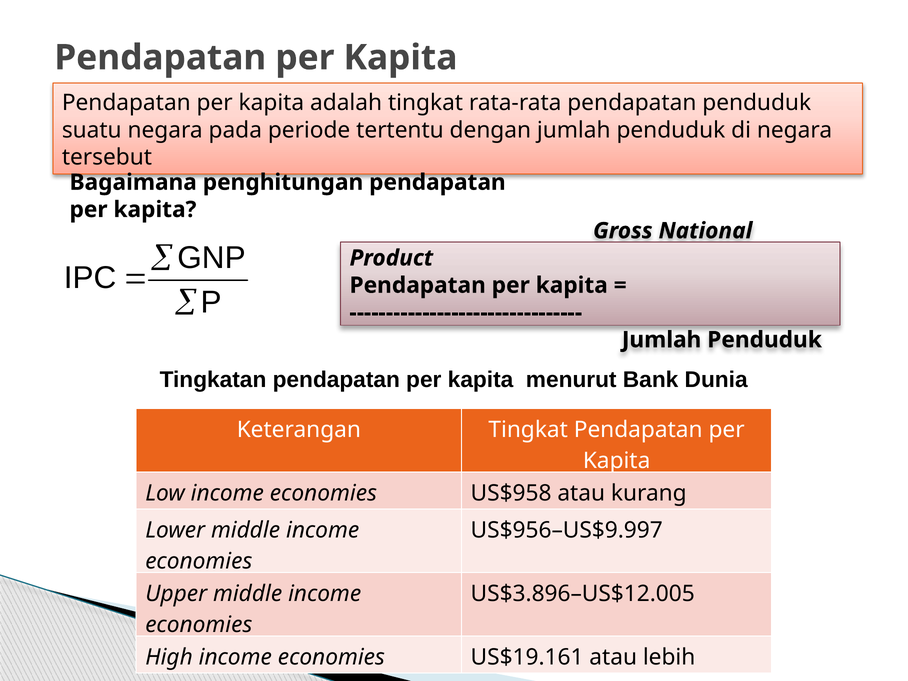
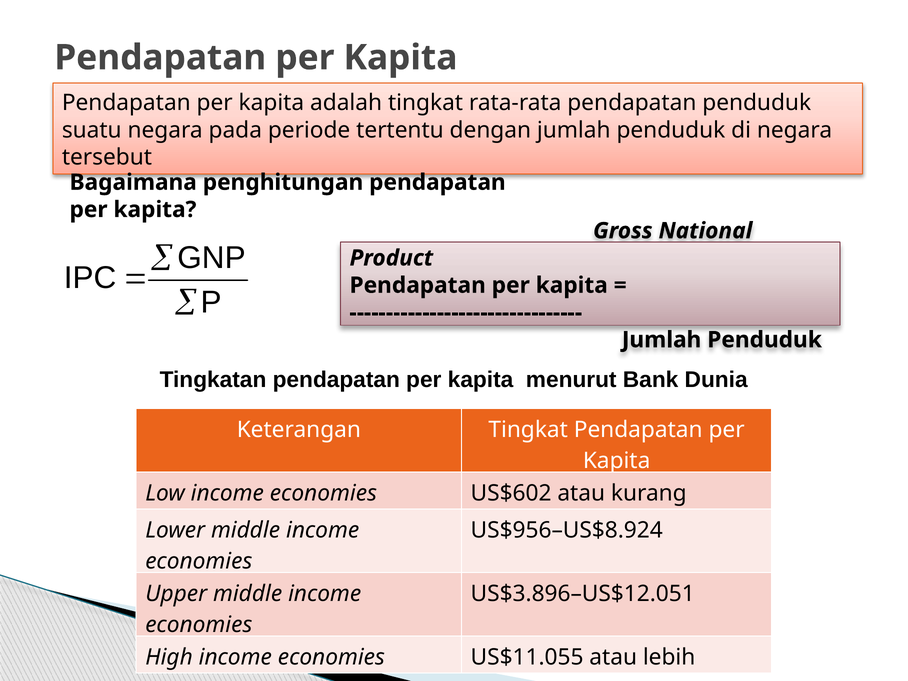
US$958: US$958 -> US$602 (511, 493)
US$956–US$9.997: US$956–US$9.997 -> US$956–US$8.924 (567, 530)
US$3.896–US$12.005: US$3.896–US$12.005 -> US$3.896–US$12.051 (583, 594)
US$19.161: US$19.161 -> US$11.055 (527, 657)
